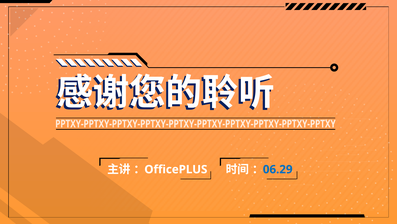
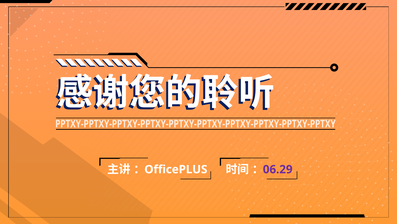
06.29 colour: blue -> purple (278, 169)
